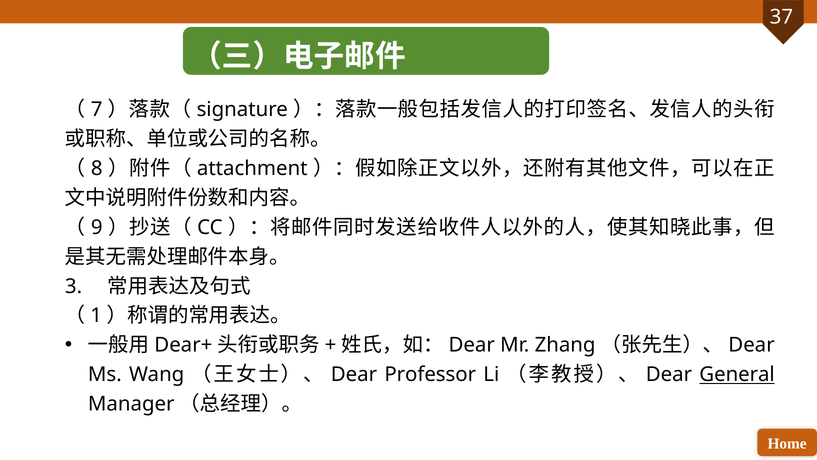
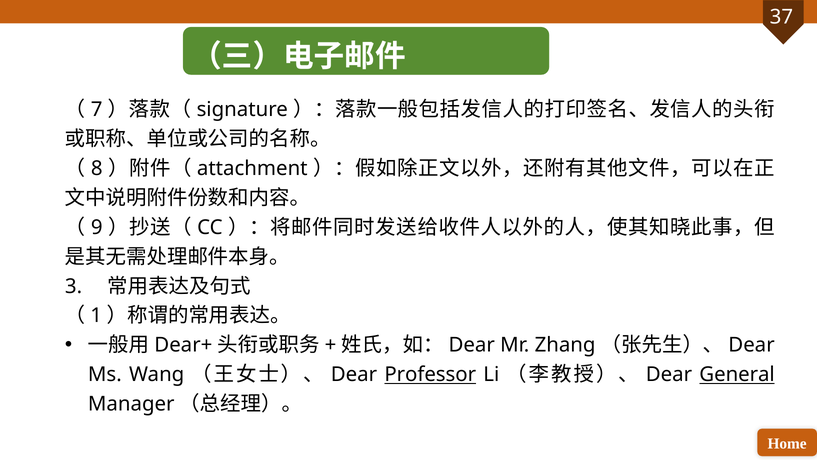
Professor underline: none -> present (430, 374)
